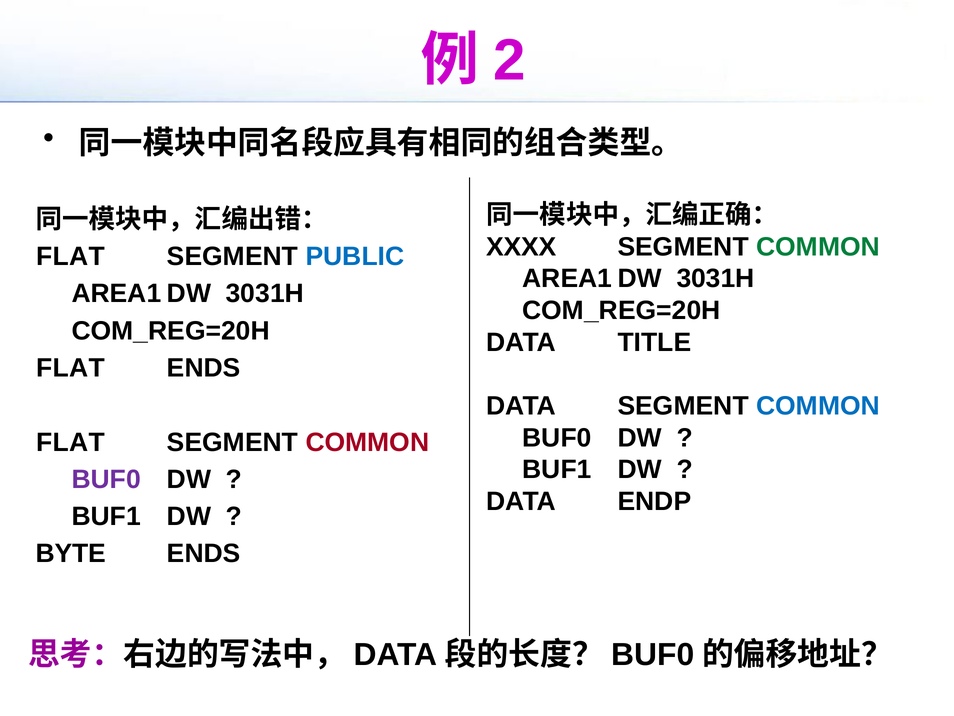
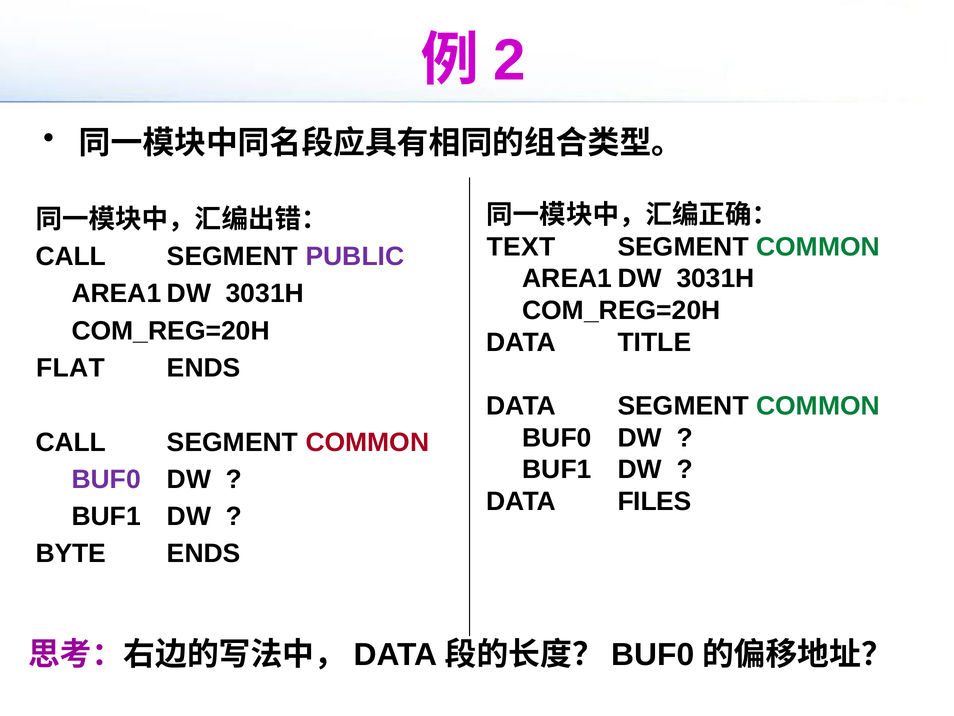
XXXX: XXXX -> TEXT (521, 247)
FLAT: FLAT -> CALL (71, 256)
PUBLIC colour: blue -> purple (355, 256)
COMMON colour: blue -> green (818, 406)
FLAT: FLAT -> CALL (71, 442)
ENDP: ENDP -> FILES (655, 501)
